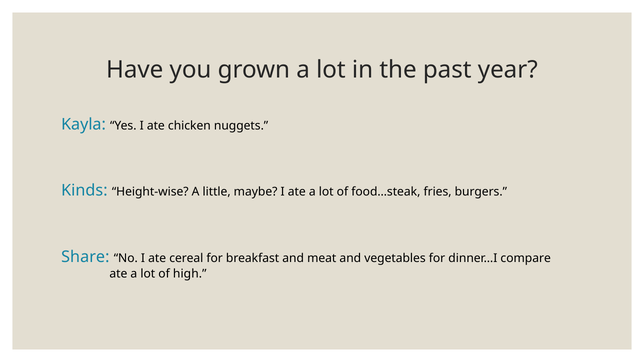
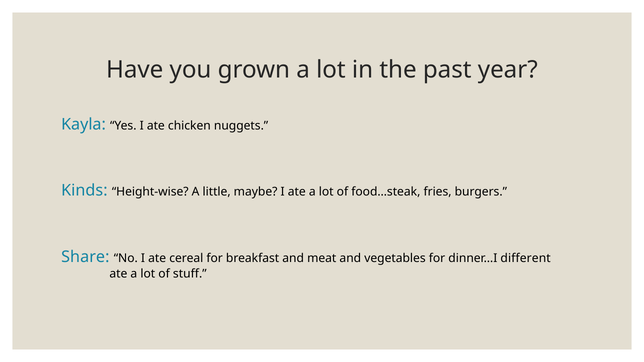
compare: compare -> different (526, 259)
high: high -> stuff (190, 274)
